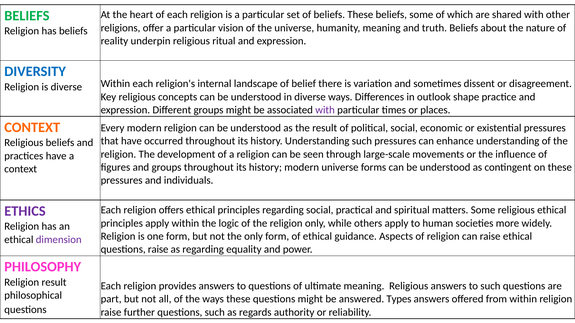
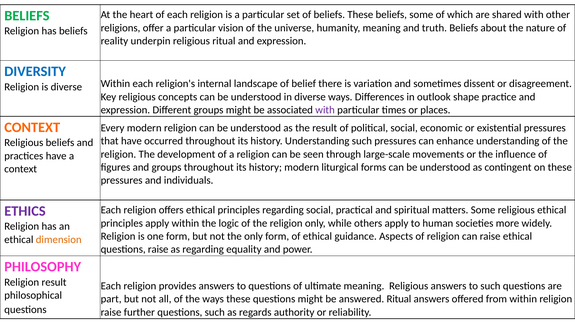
modern universe: universe -> liturgical (340, 167)
dimension colour: purple -> orange (59, 240)
answered Types: Types -> Ritual (399, 299)
